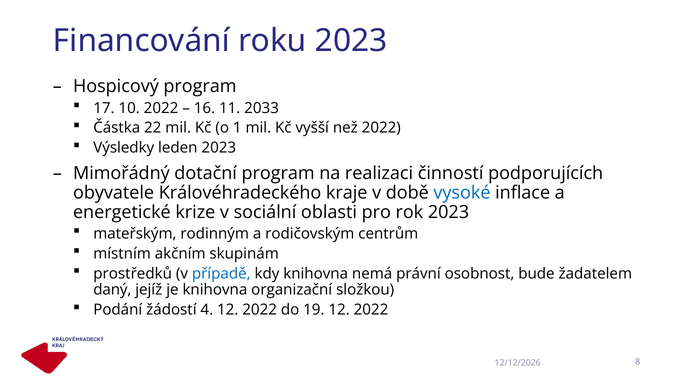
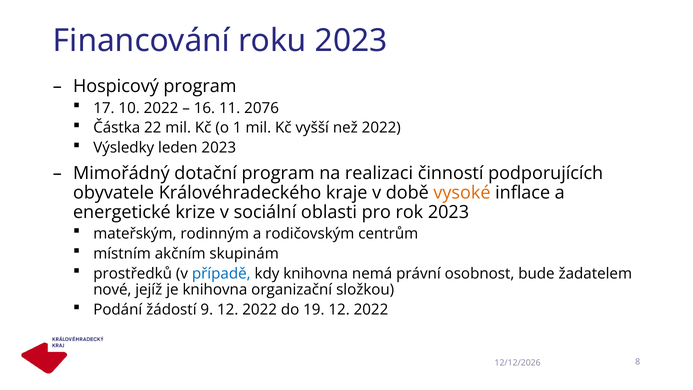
2033: 2033 -> 2076 (262, 108)
vysoké colour: blue -> orange (462, 193)
daný: daný -> nové (112, 290)
4: 4 -> 9 (207, 310)
